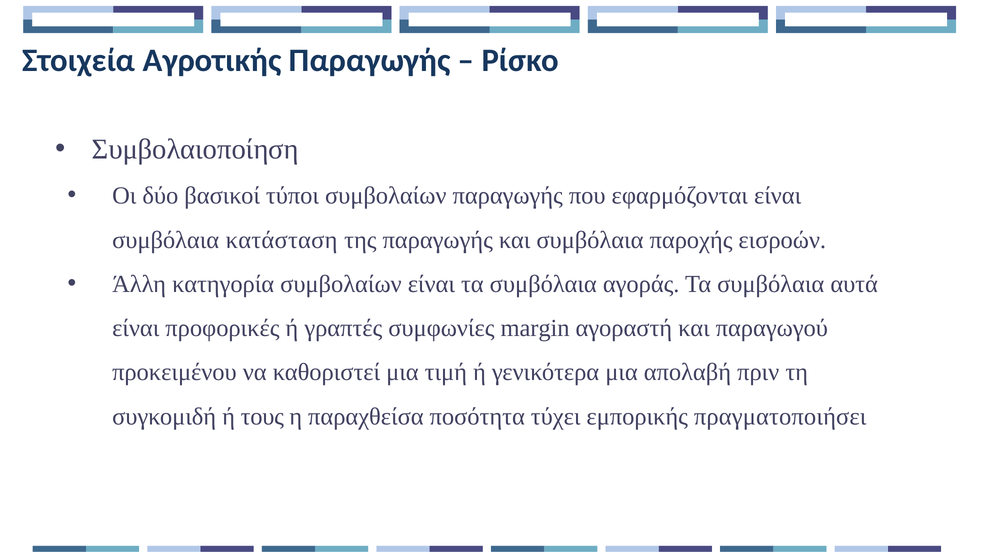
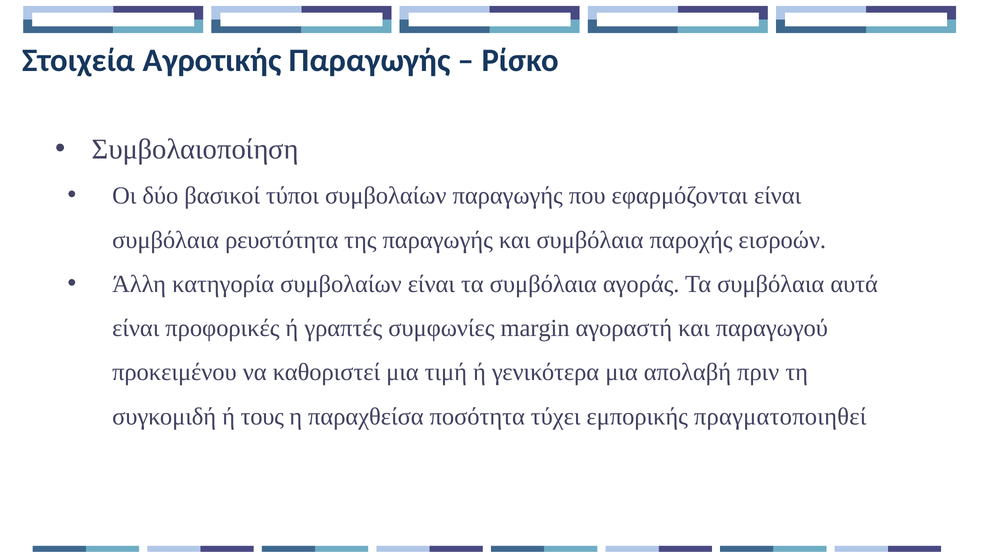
κατάσταση: κατάσταση -> ρευστότητα (282, 240)
πραγματοποιήσει: πραγματοποιήσει -> πραγματοποιηθεί (780, 417)
